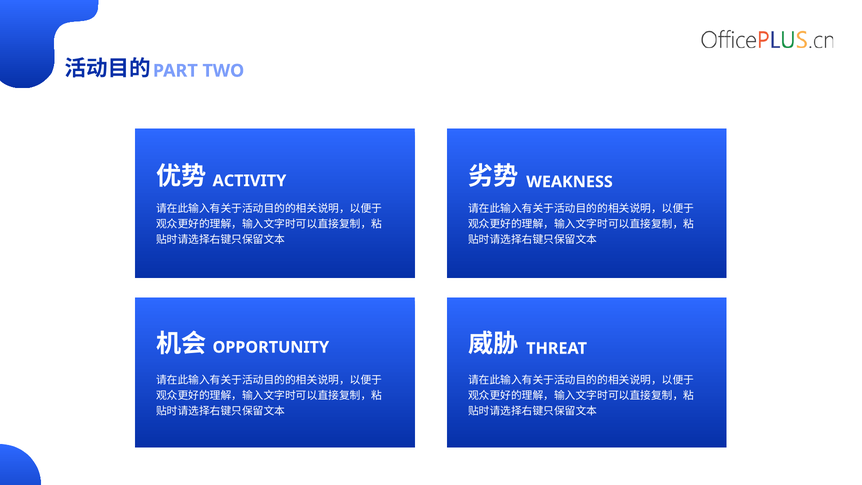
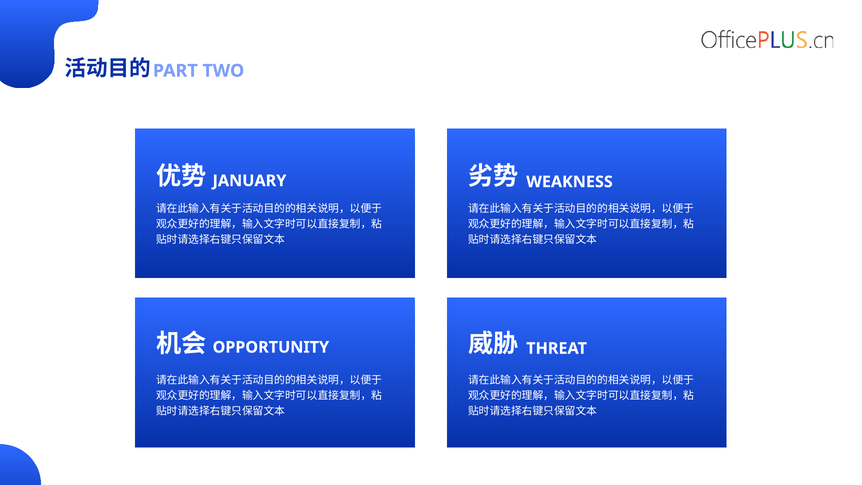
ACTIVITY: ACTIVITY -> JANUARY (249, 181)
